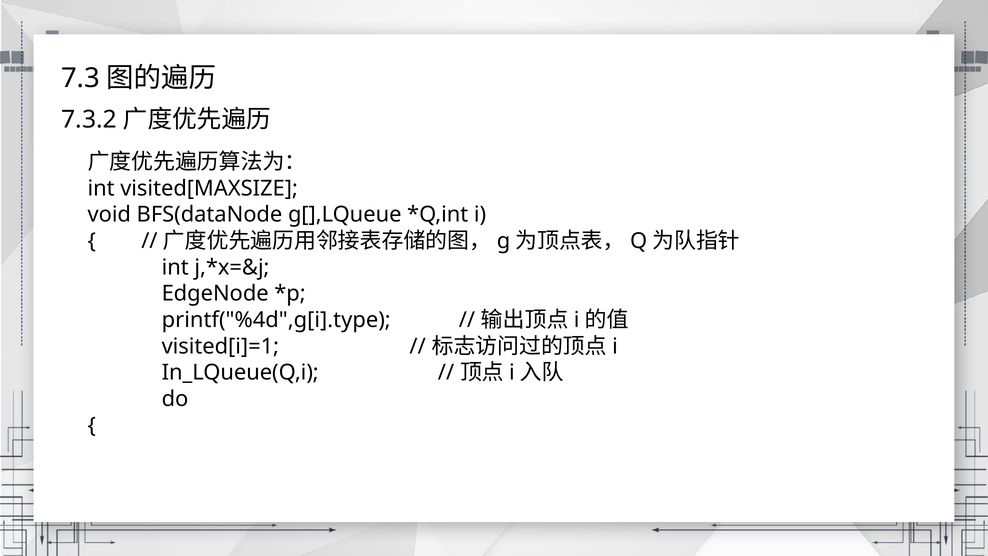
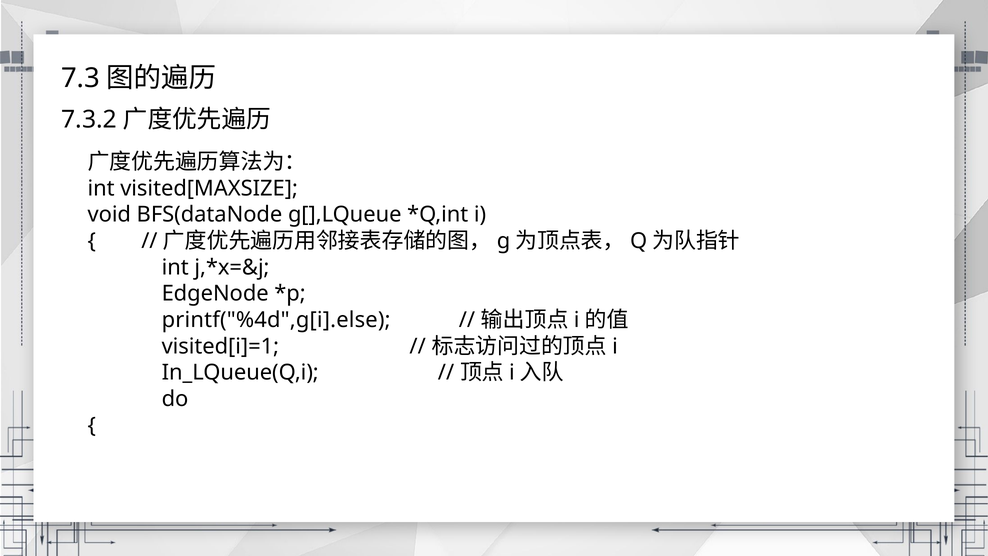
printf("%4d",g[i].type: printf("%4d",g[i].type -> printf("%4d",g[i].else (276, 320)
